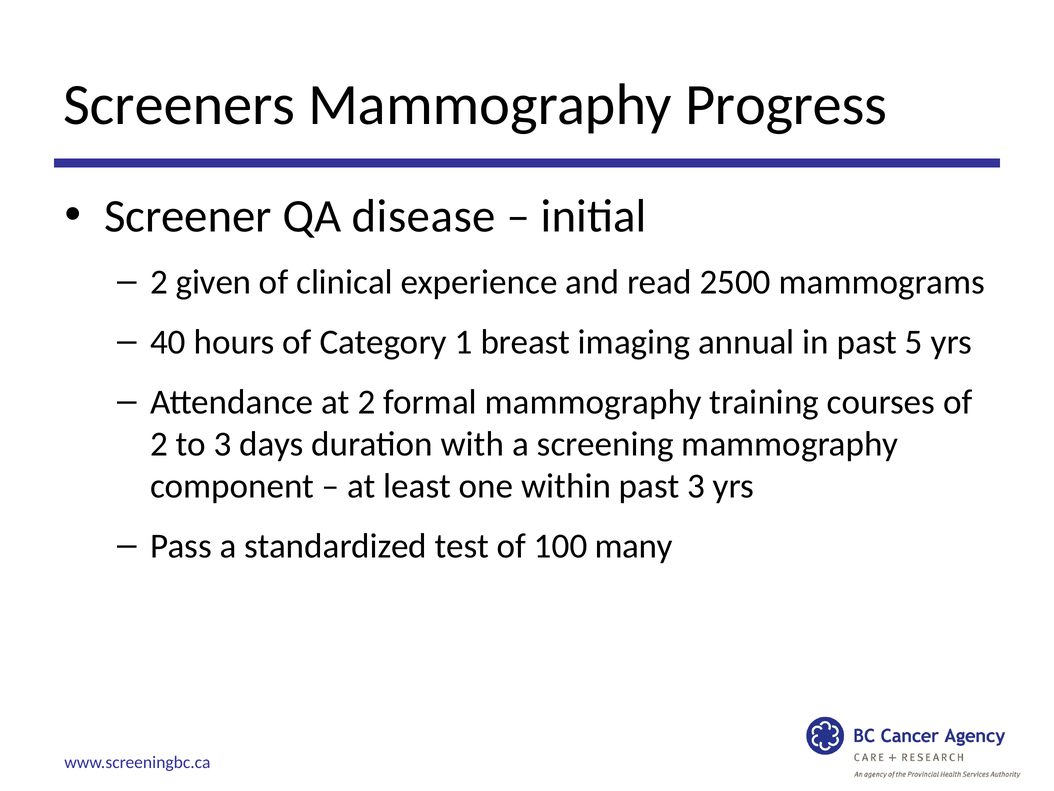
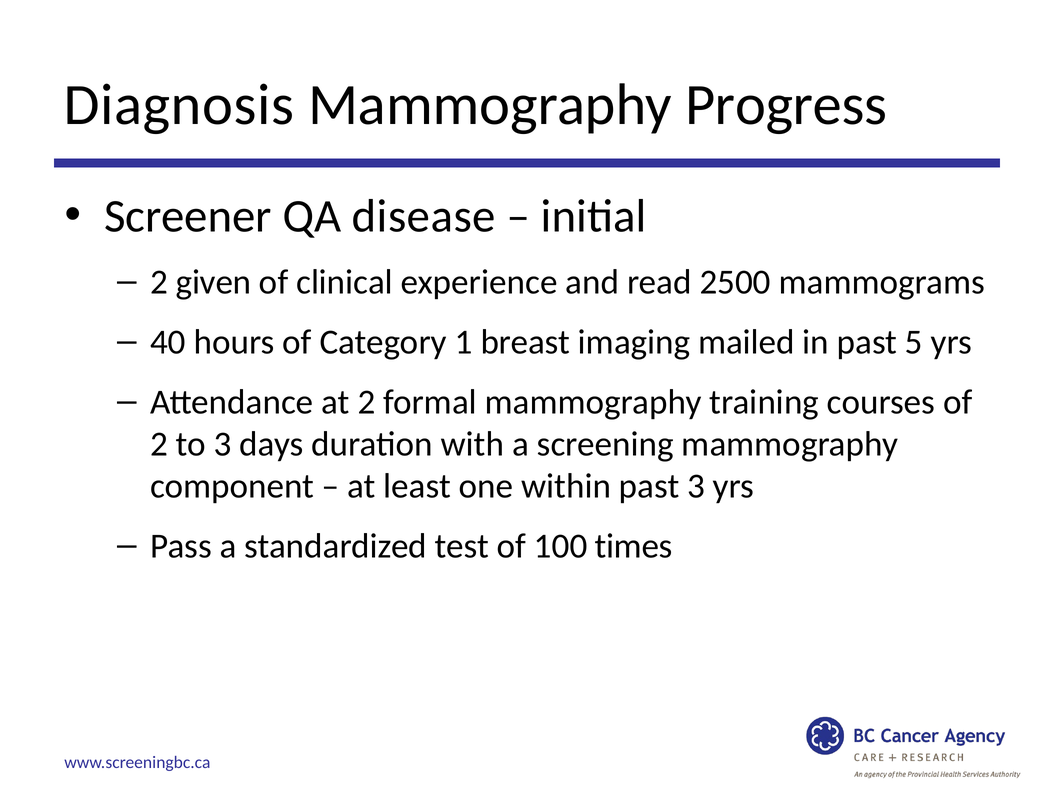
Screeners: Screeners -> Diagnosis (179, 105)
annual: annual -> mailed (746, 342)
many: many -> times (634, 546)
